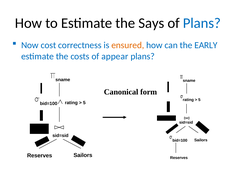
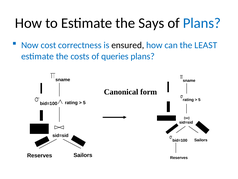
ensured colour: orange -> black (128, 45)
EARLY: EARLY -> LEAST (206, 45)
appear: appear -> queries (115, 56)
